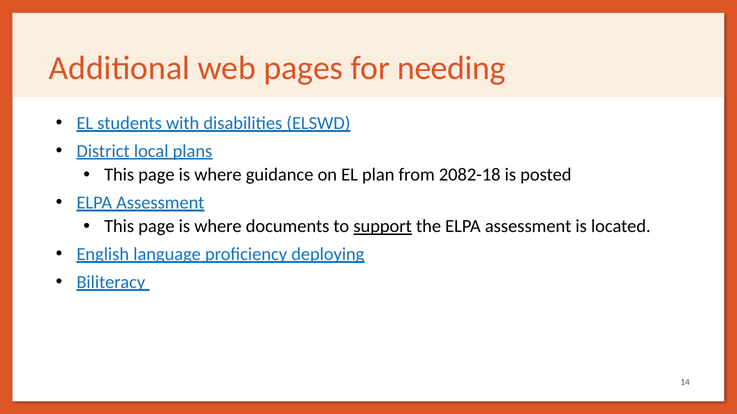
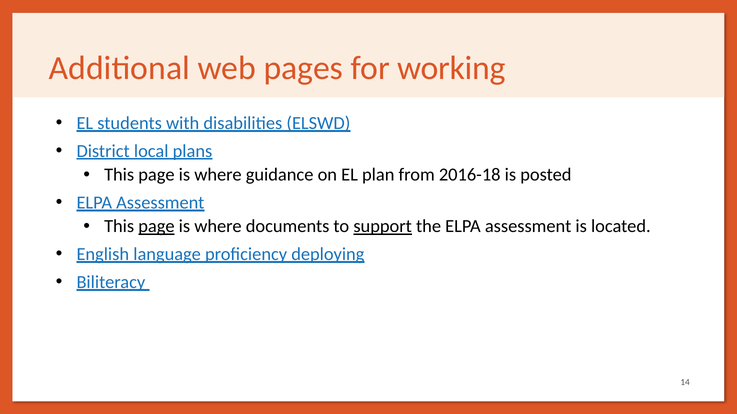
needing: needing -> working (451, 68)
2082-18: 2082-18 -> 2016-18 (470, 175)
page underline: none -> present (156, 227)
